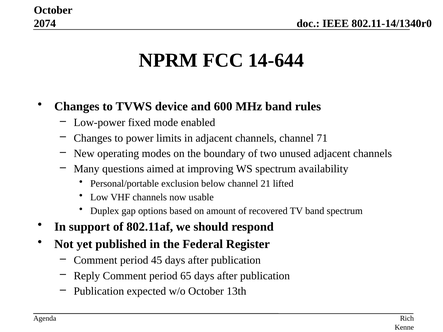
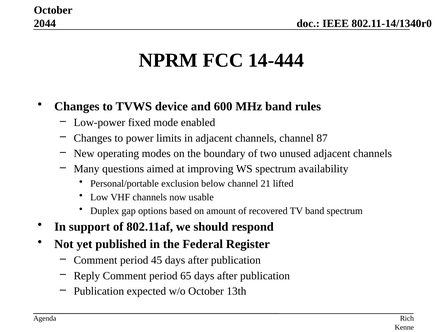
2074: 2074 -> 2044 (45, 24)
14-644: 14-644 -> 14-444 (276, 60)
71: 71 -> 87 (322, 138)
